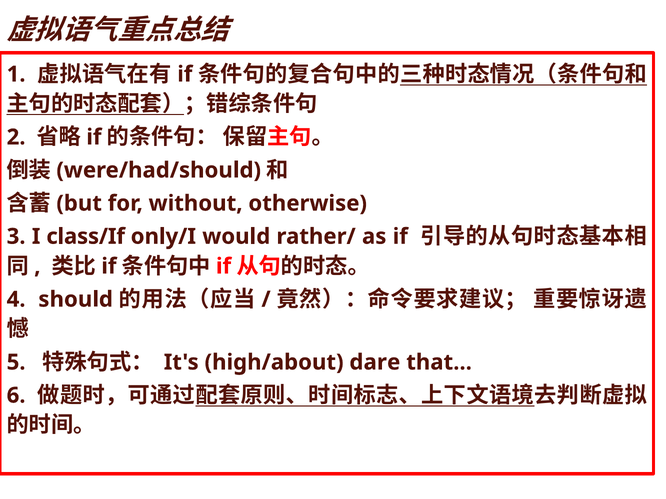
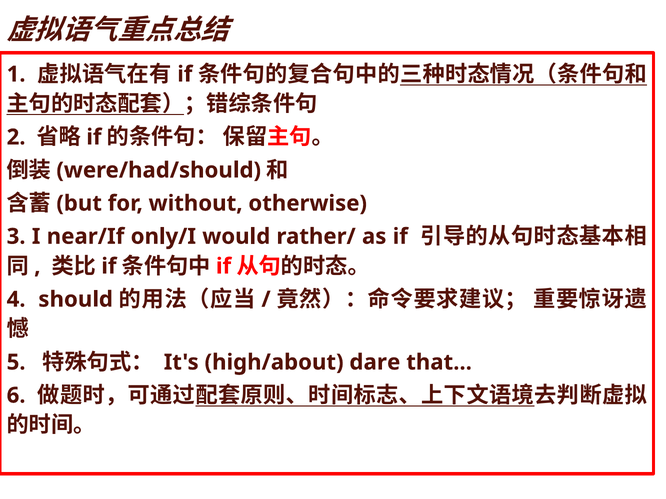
class/If: class/If -> near/If (85, 237)
